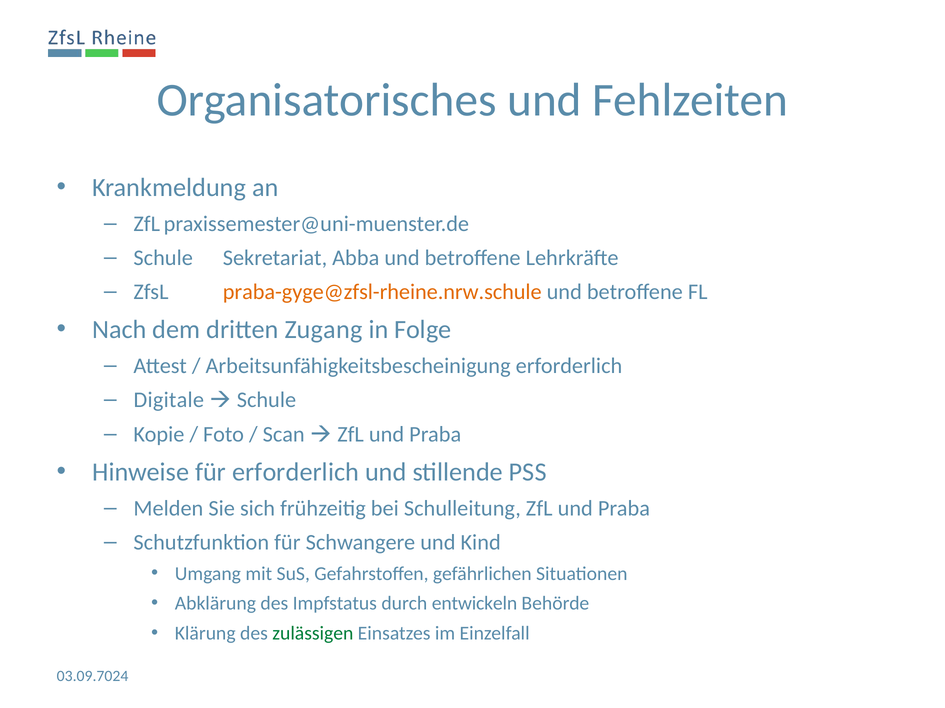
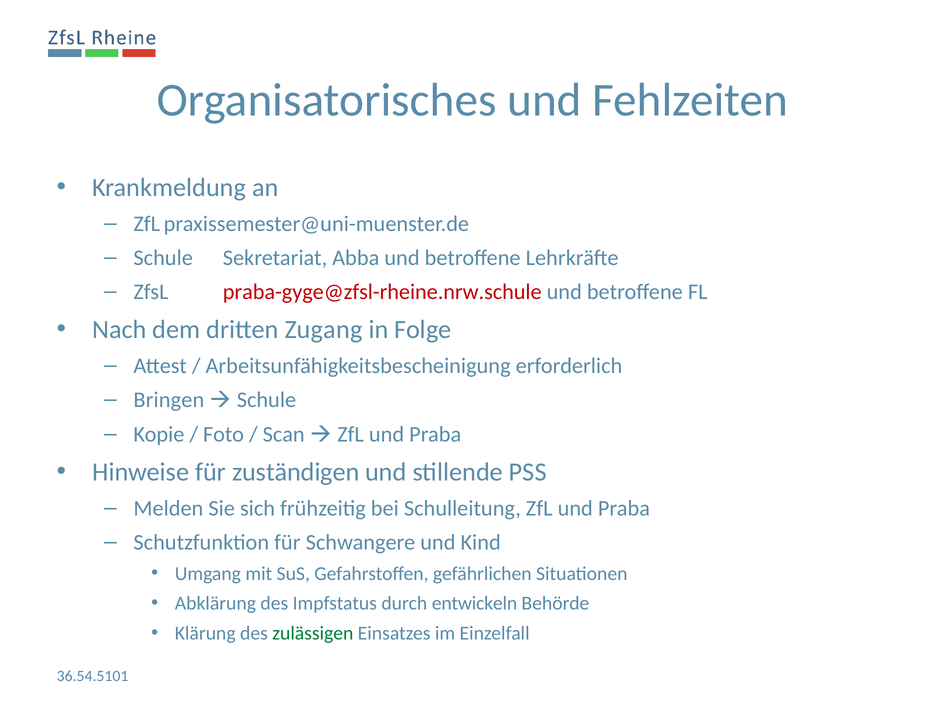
praba-gyge@zfsl-rheine.nrw.schule colour: orange -> red (382, 292)
Digitale: Digitale -> Bringen (169, 400)
für erforderlich: erforderlich -> zuständigen (296, 472)
03.09.7024: 03.09.7024 -> 36.54.5101 (93, 677)
